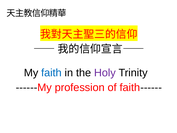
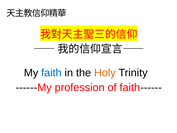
Holy colour: purple -> orange (105, 73)
